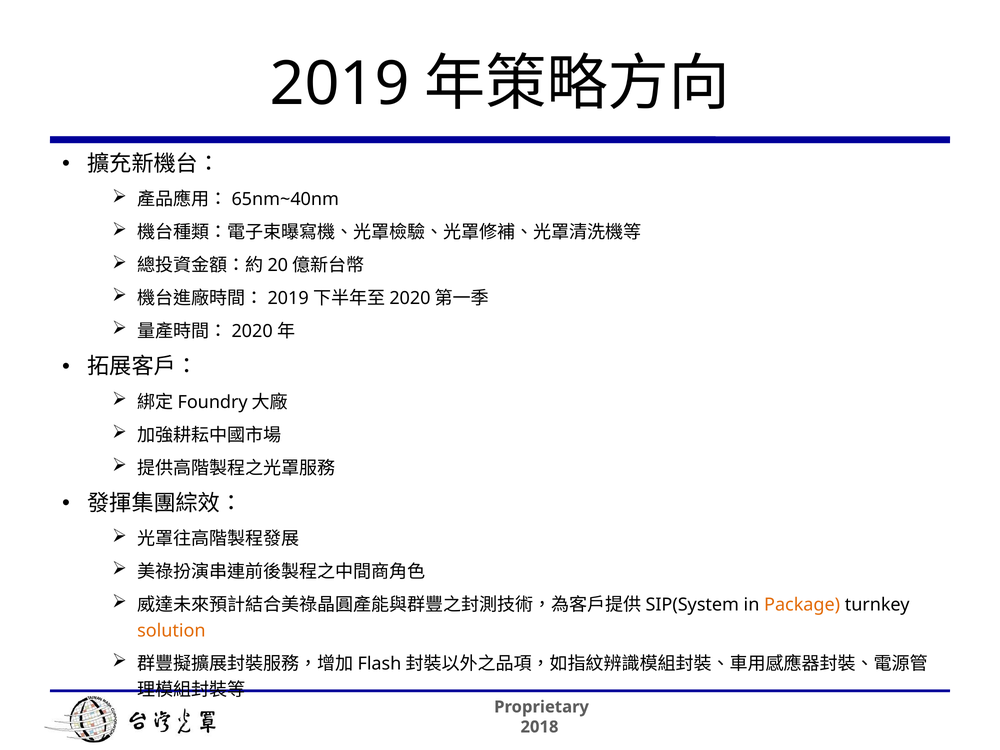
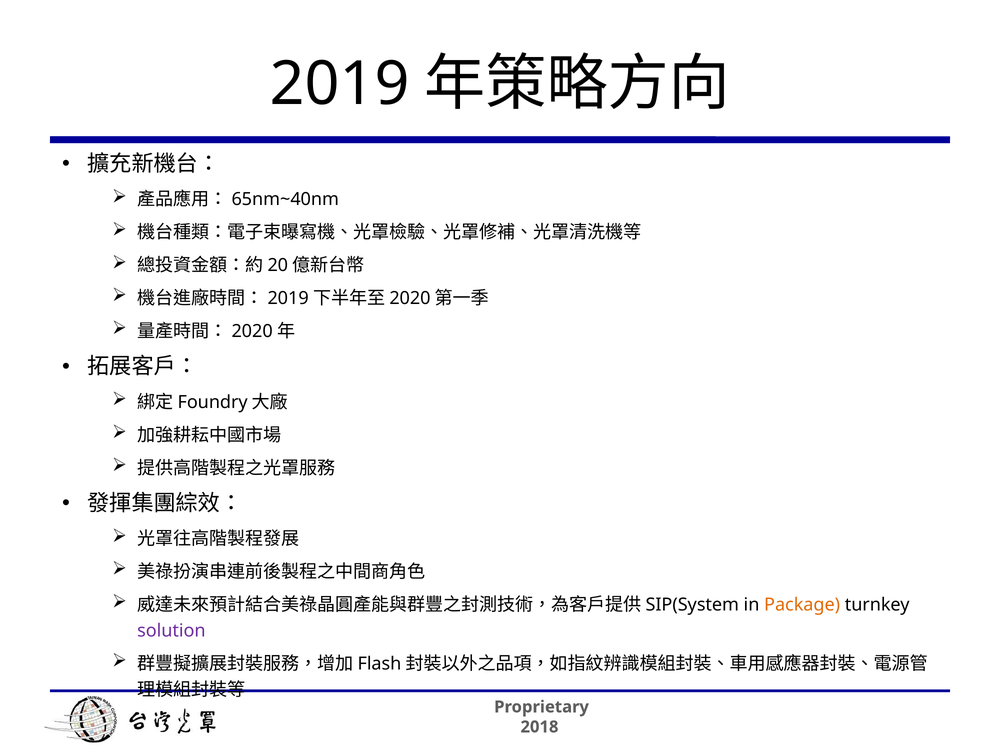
solution colour: orange -> purple (171, 631)
